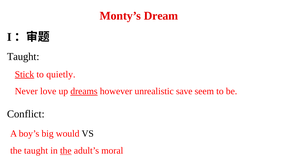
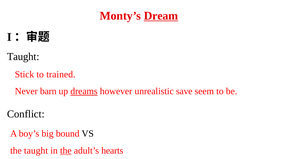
Dream underline: none -> present (161, 16)
Stick underline: present -> none (24, 74)
quietly: quietly -> trained (61, 74)
love: love -> barn (48, 91)
would: would -> bound (68, 133)
moral: moral -> hearts (112, 150)
